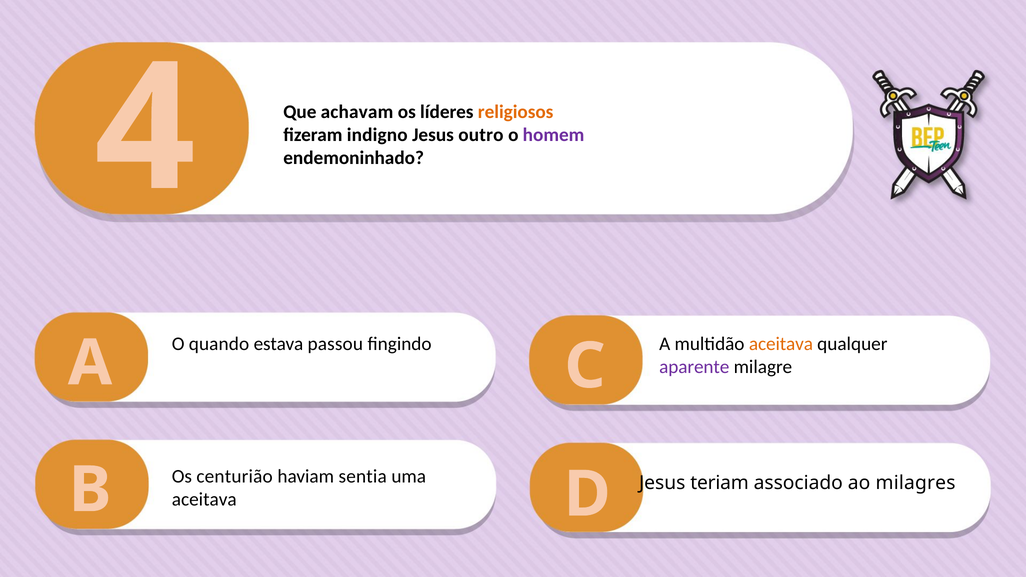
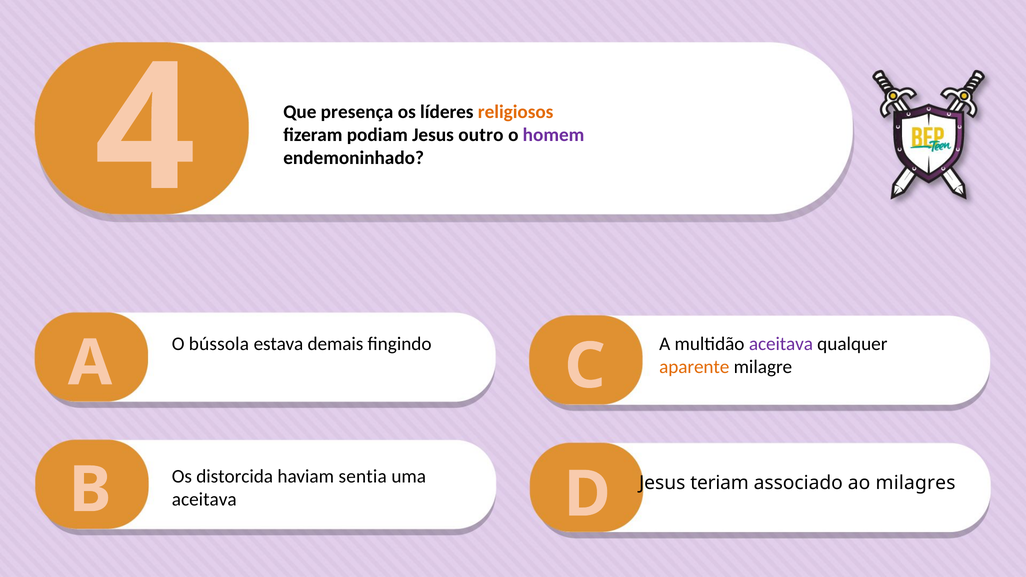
achavam: achavam -> presença (357, 112)
indigno: indigno -> podiam (377, 135)
quando: quando -> bússola (219, 344)
passou: passou -> demais (335, 344)
aceitava colour: orange -> purple (781, 344)
aparente colour: purple -> orange (694, 367)
centurião: centurião -> distorcida (235, 476)
